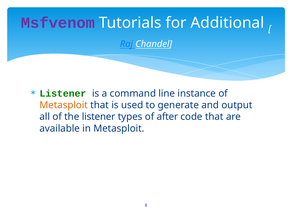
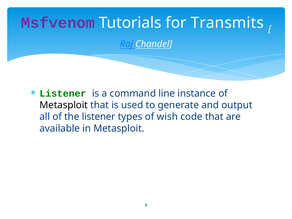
Additional: Additional -> Transmits (227, 23)
Metasploit colour: orange -> black (64, 105)
after: after -> wish (167, 117)
